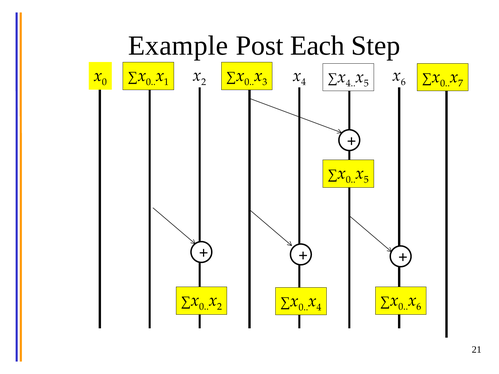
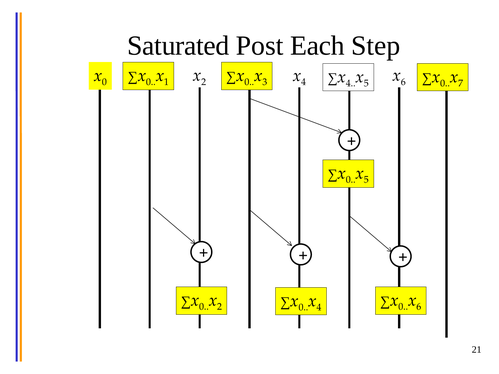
Example: Example -> Saturated (178, 46)
